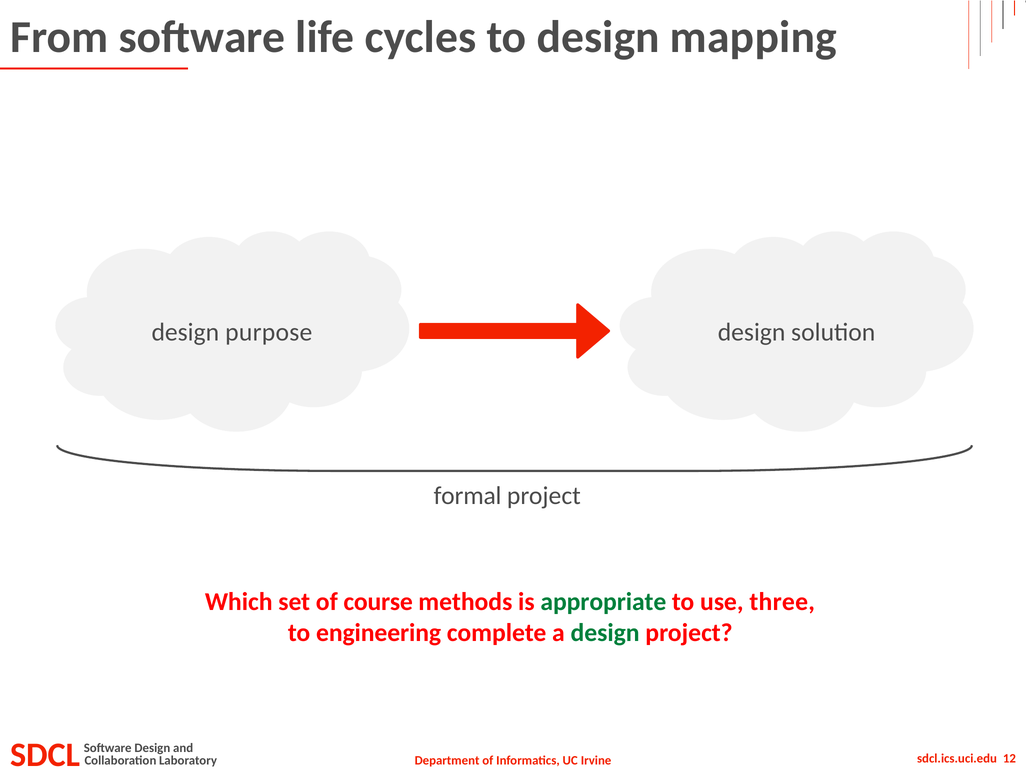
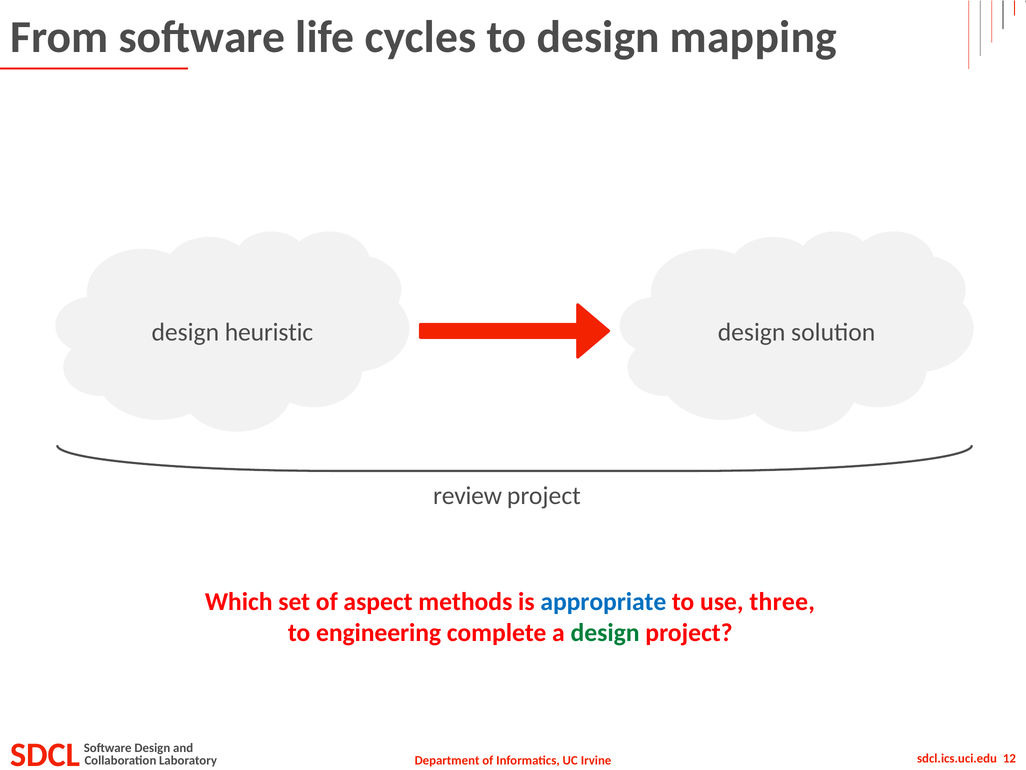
purpose: purpose -> heuristic (269, 332)
formal: formal -> review (468, 495)
course: course -> aspect (378, 602)
appropriate colour: green -> blue (603, 602)
